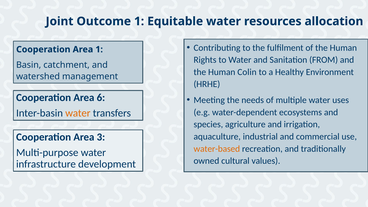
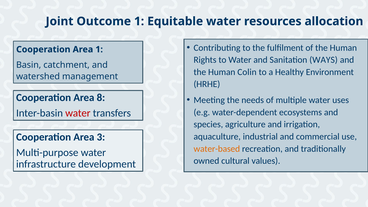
FROM: FROM -> WAYS (324, 60)
6: 6 -> 8 (101, 98)
water colour: orange -> red (78, 113)
